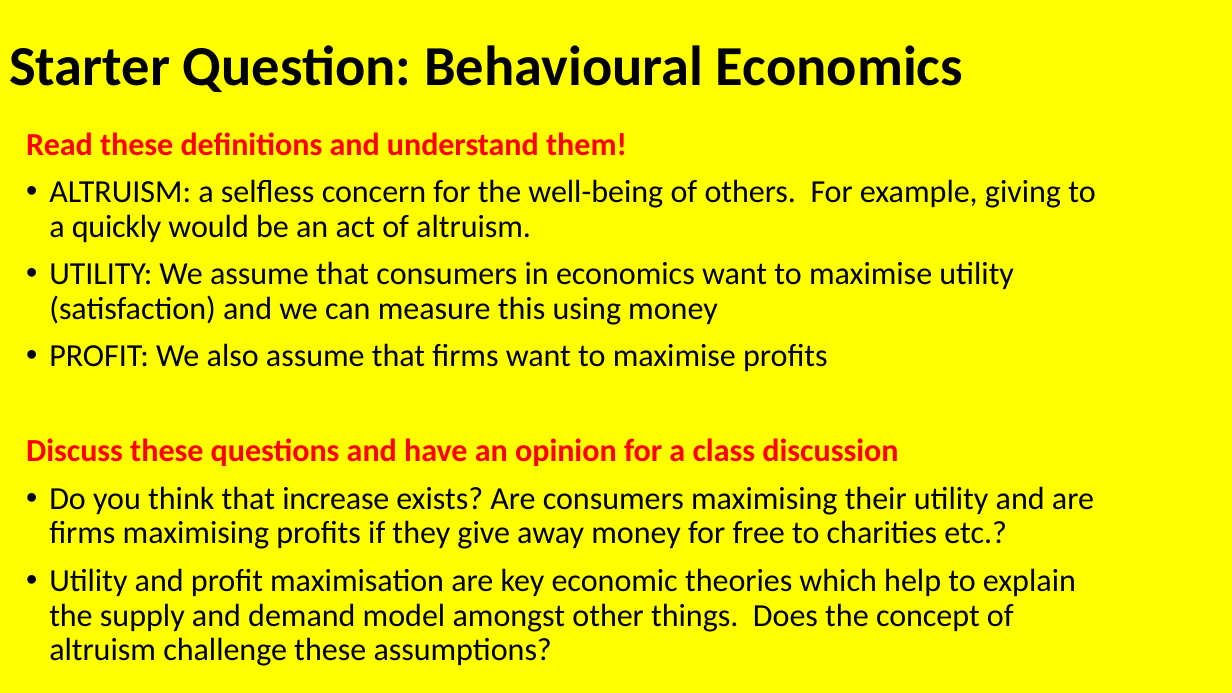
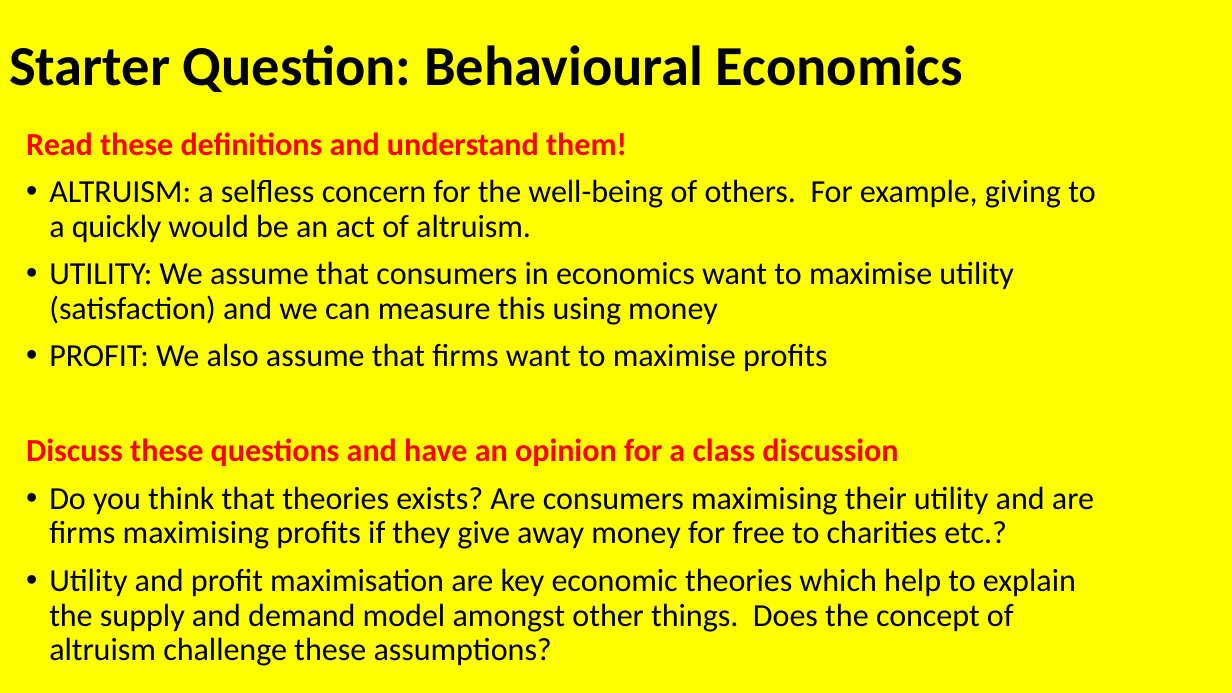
that increase: increase -> theories (336, 499)
